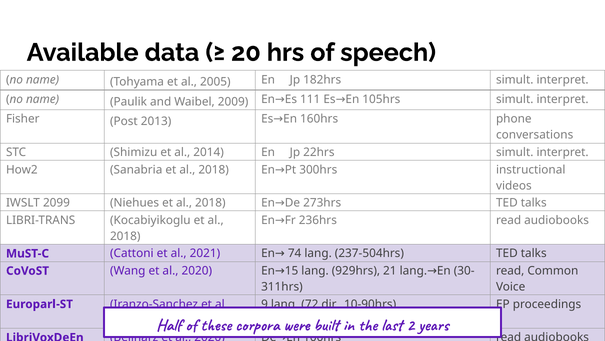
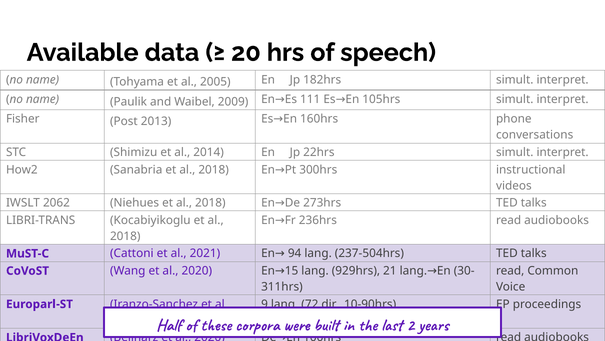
2099: 2099 -> 2062 (56, 203)
74: 74 -> 94 (295, 253)
